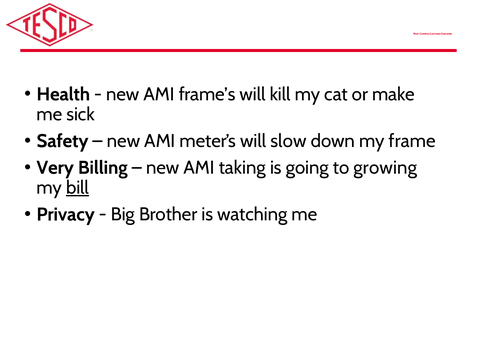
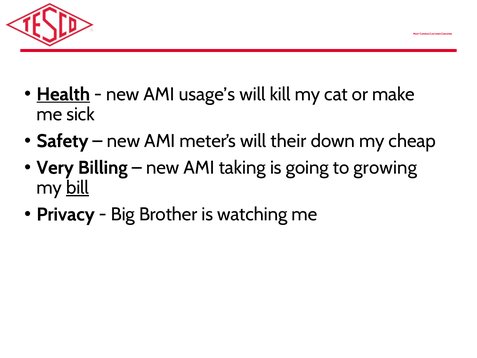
Health underline: none -> present (63, 94)
frame’s: frame’s -> usage’s (207, 94)
slow: slow -> their (288, 141)
frame: frame -> cheap (412, 141)
